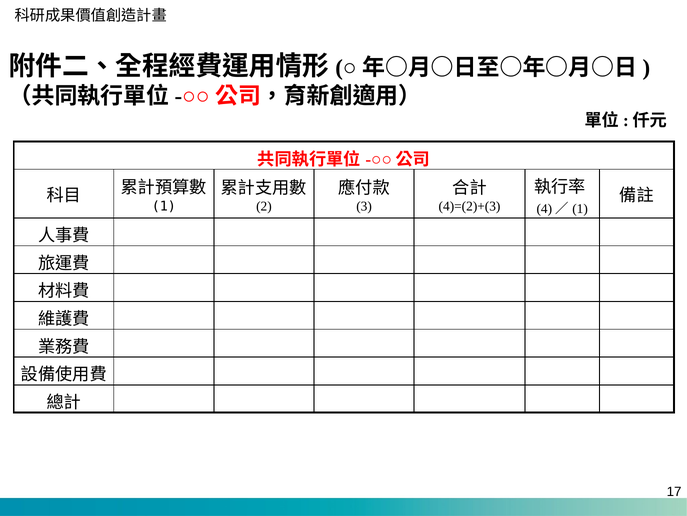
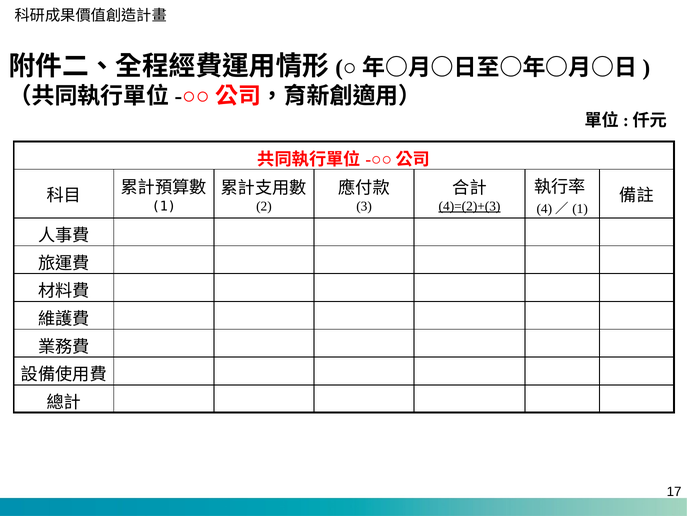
4)=(2)+(3 underline: none -> present (470, 206)
